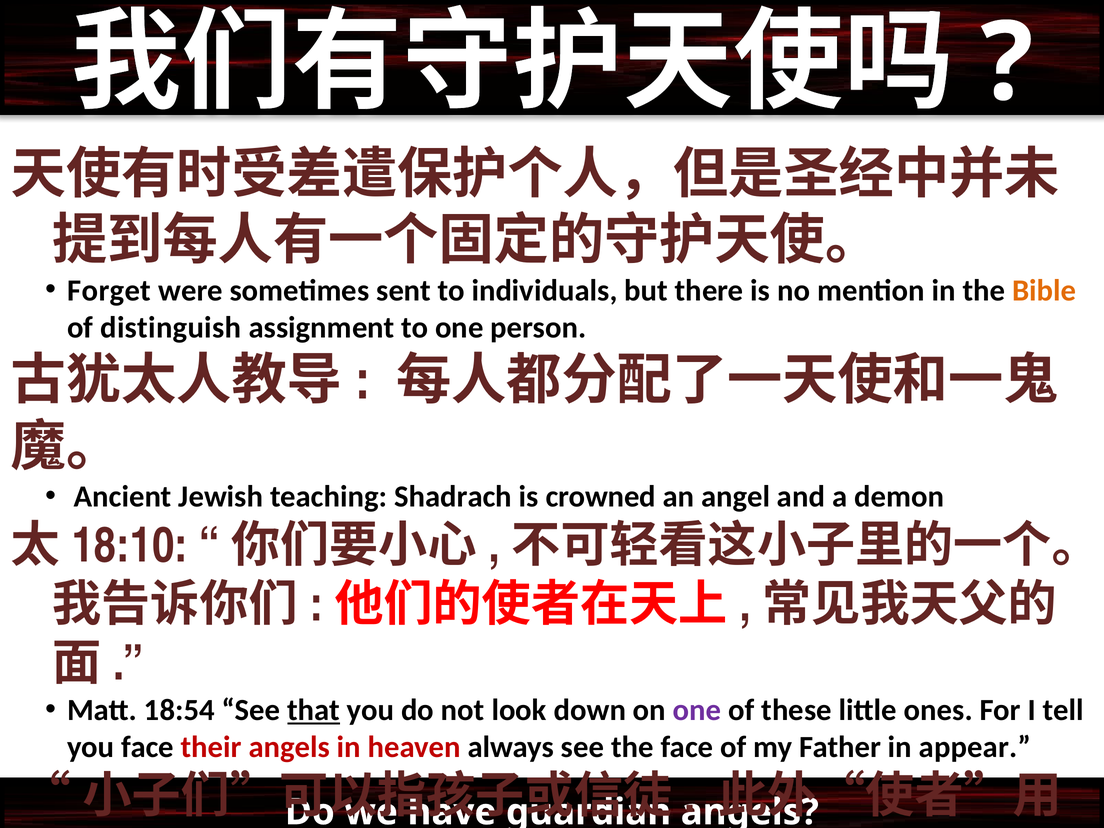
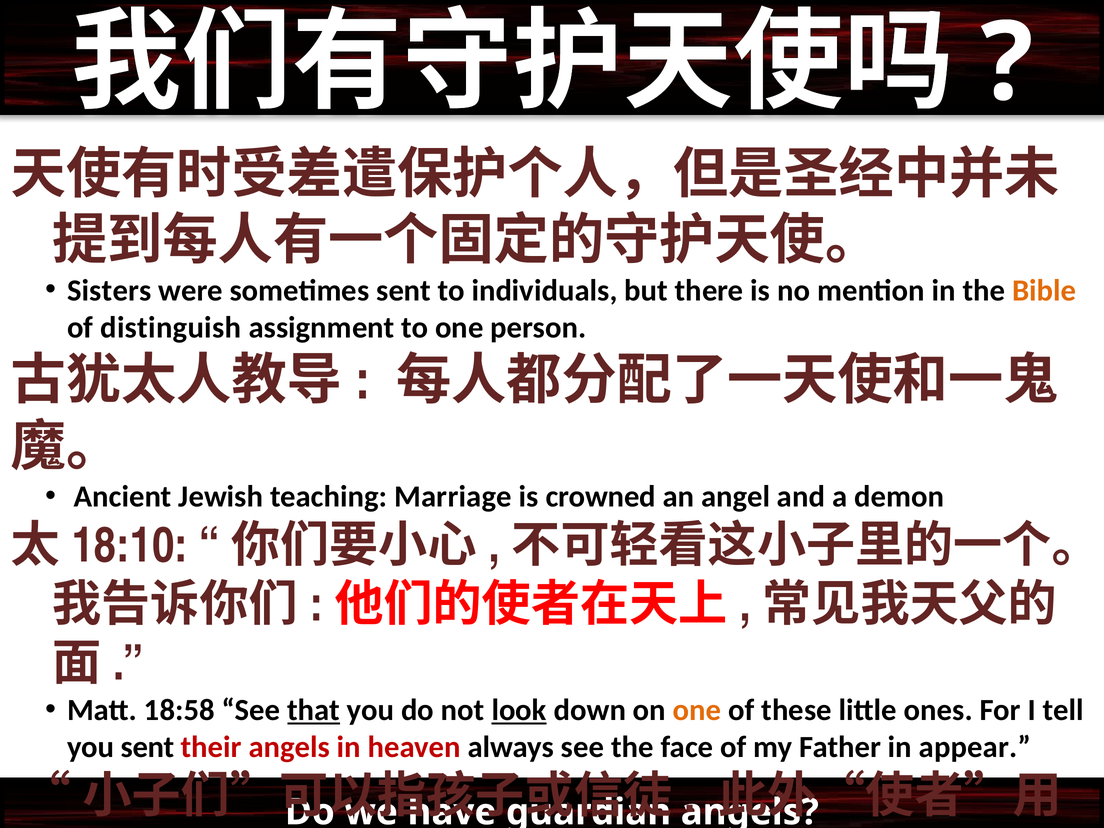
Forget: Forget -> Sisters (109, 291)
Shadrach: Shadrach -> Marriage (453, 497)
18:54: 18:54 -> 18:58 (179, 710)
look underline: none -> present (519, 710)
one colour: purple -> orange (697, 710)
you face: face -> sent (148, 747)
